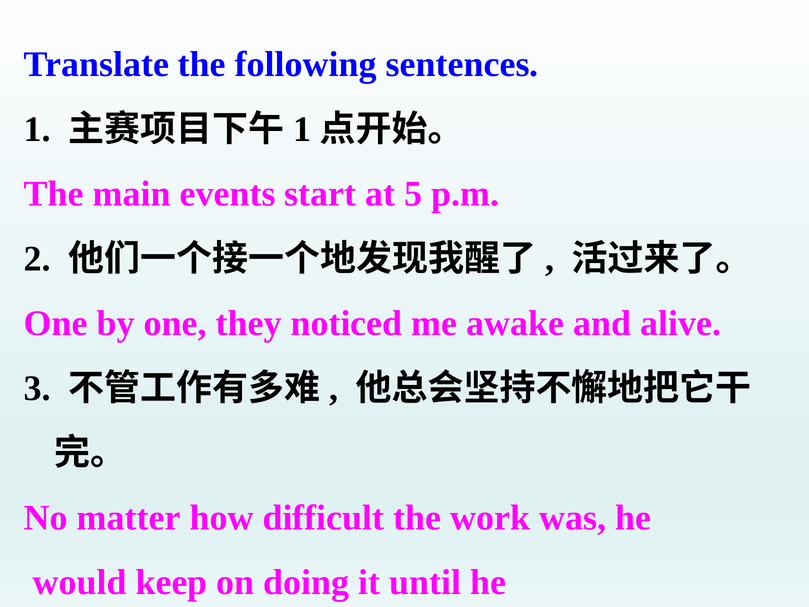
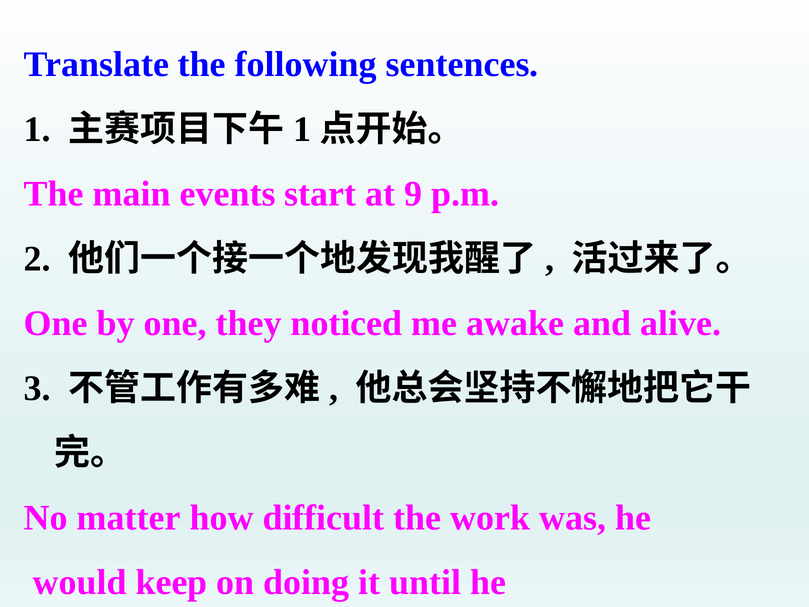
5: 5 -> 9 (413, 194)
